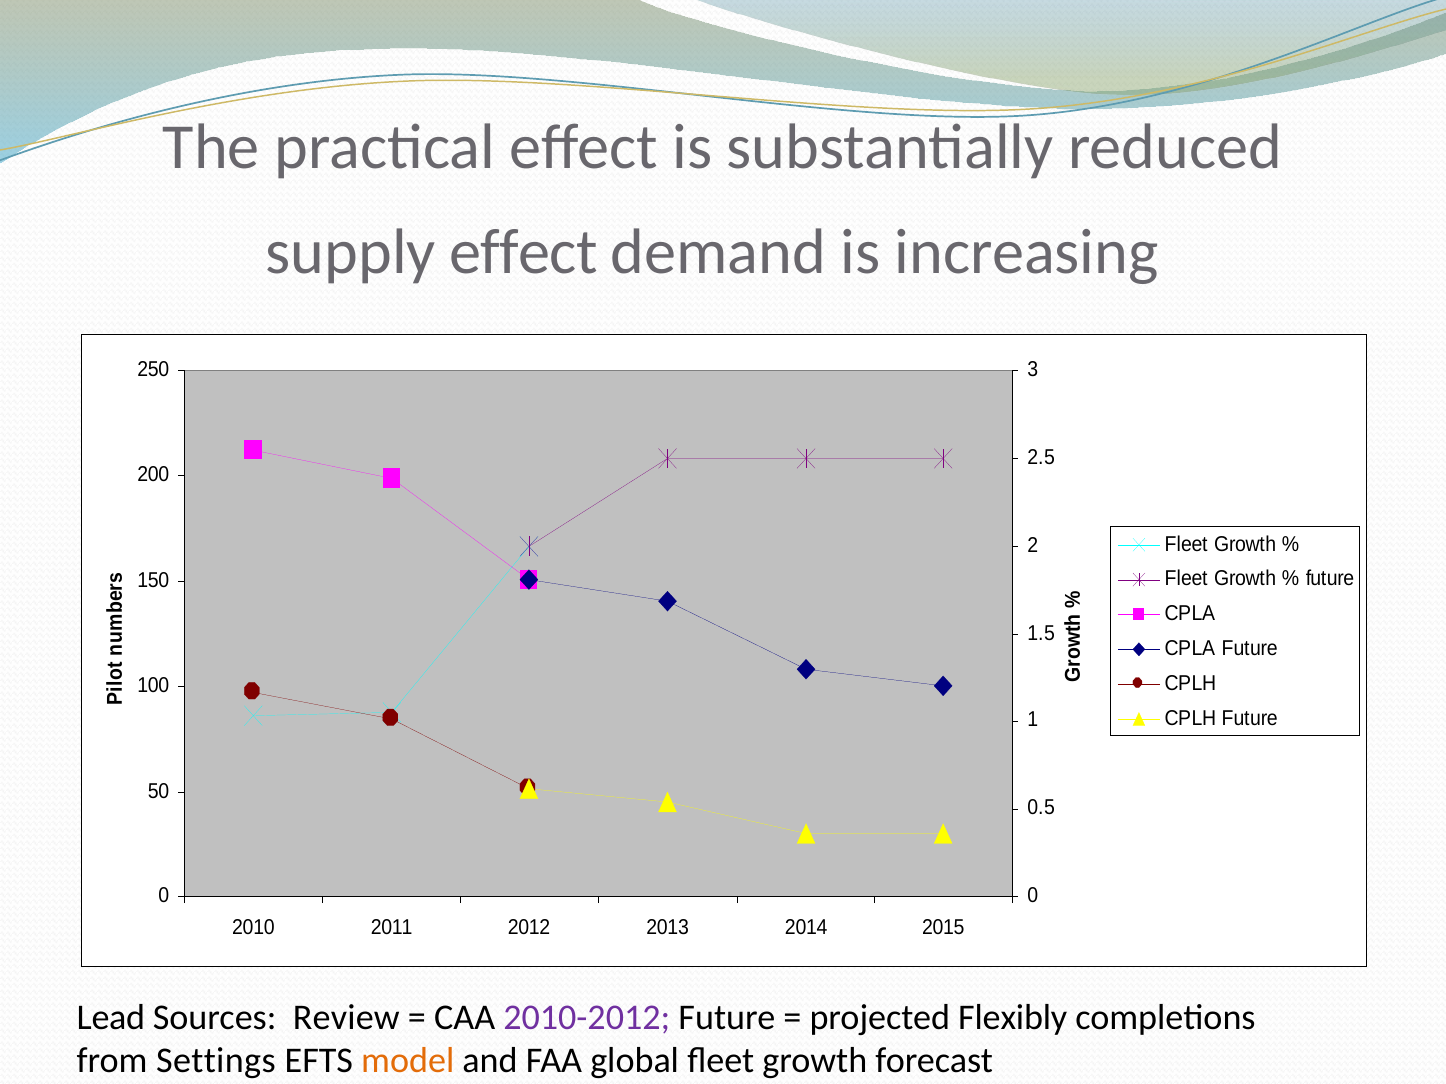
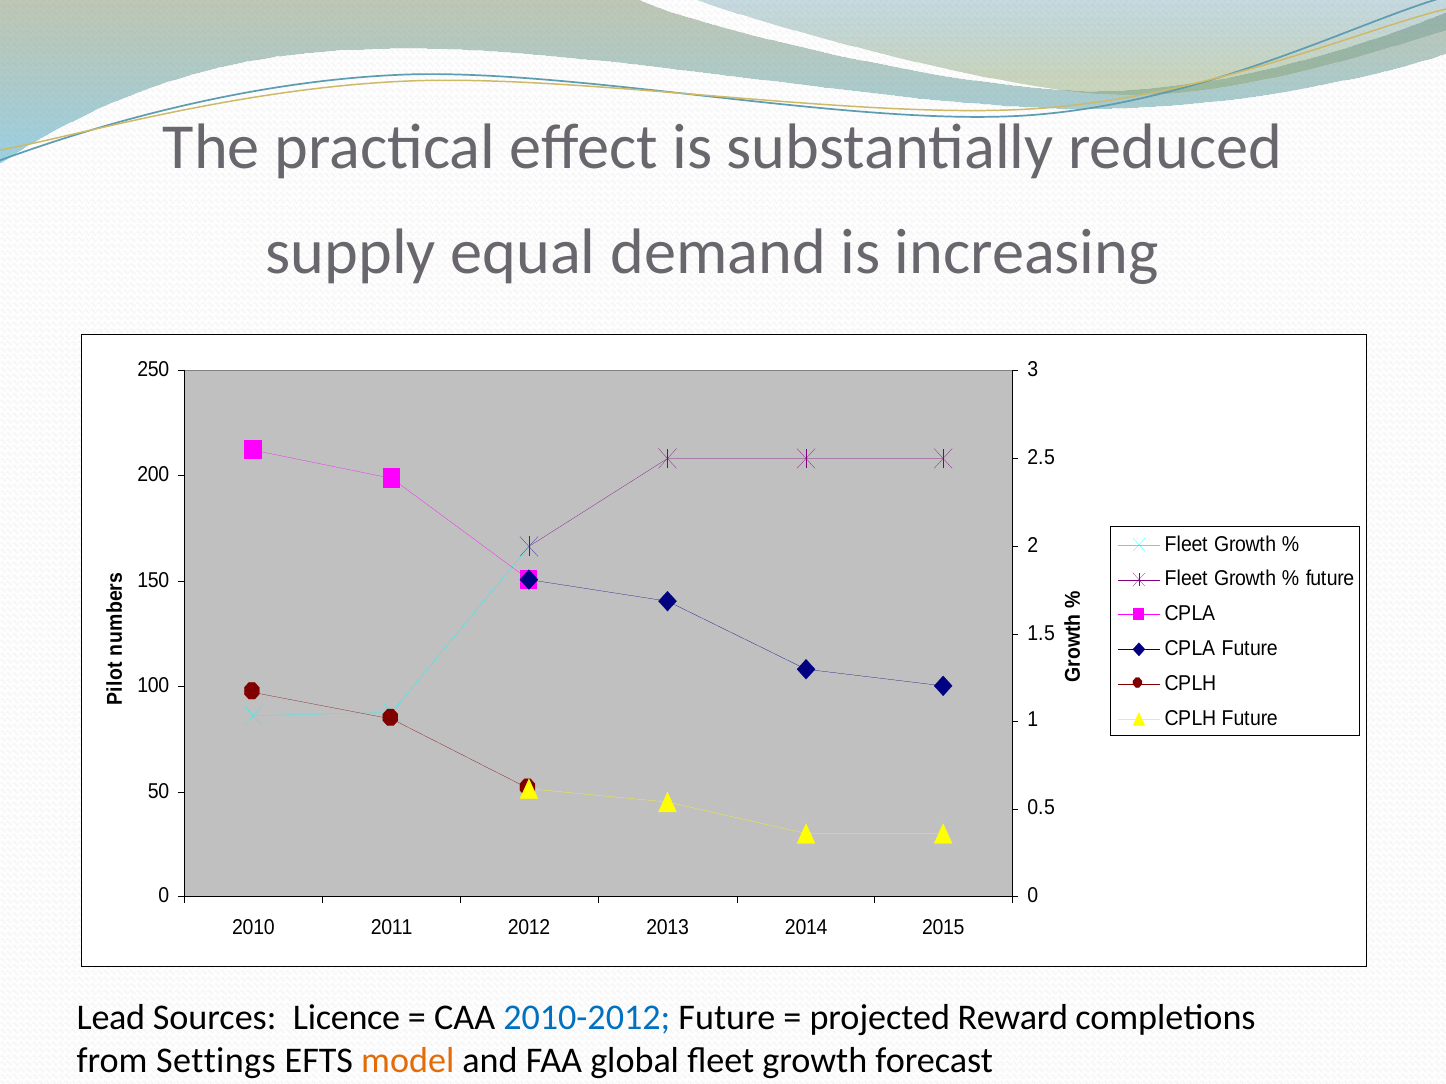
supply effect: effect -> equal (523, 252)
Review: Review -> Licence (347, 1018)
2010-2012 colour: purple -> blue (587, 1018)
Flexibly: Flexibly -> Reward (1013, 1018)
